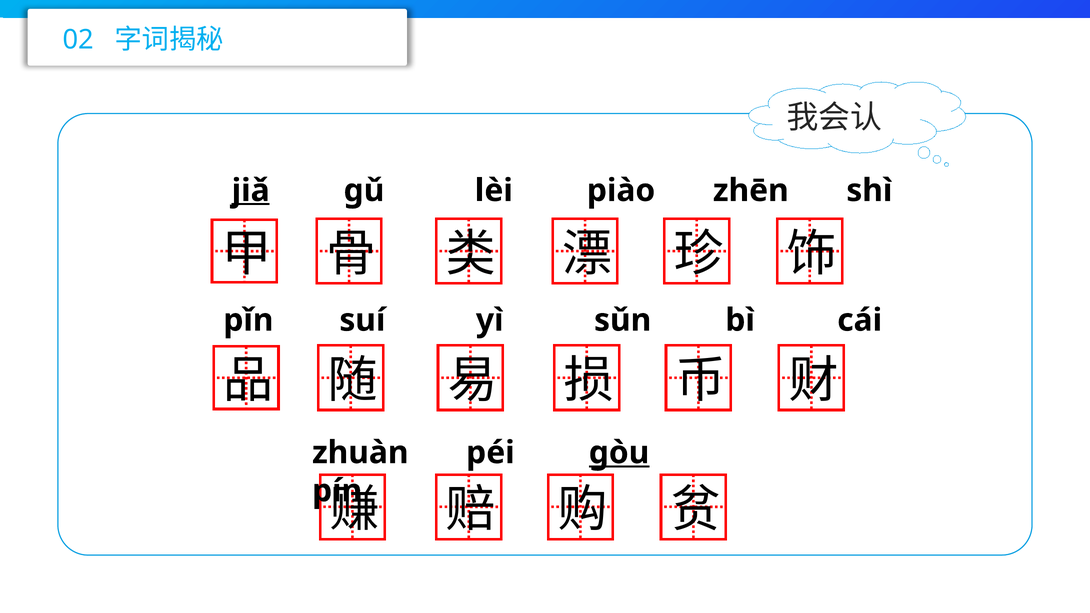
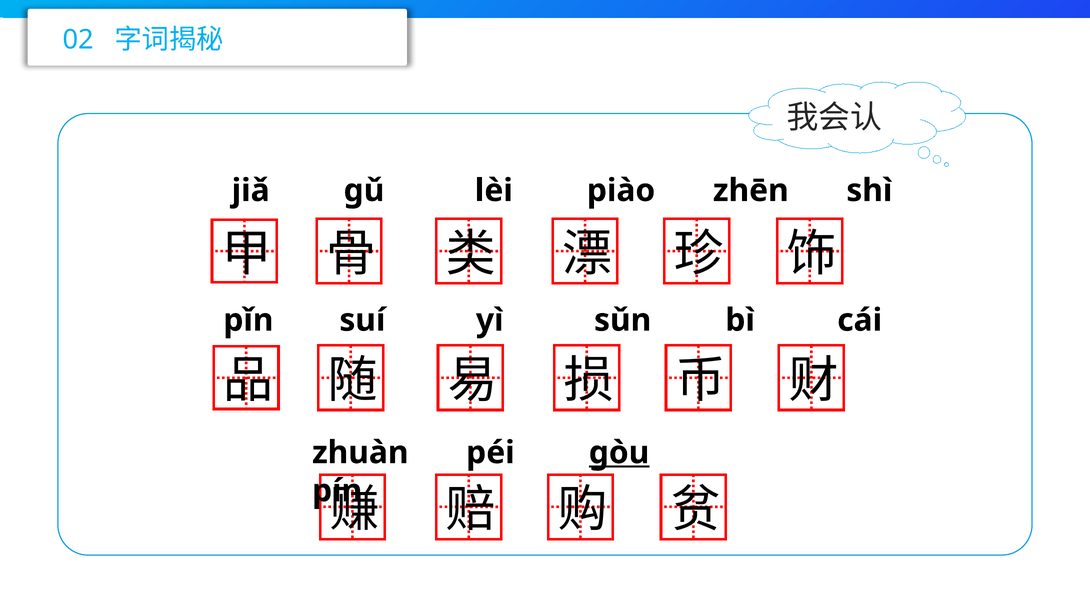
jiǎ underline: present -> none (251, 191)
